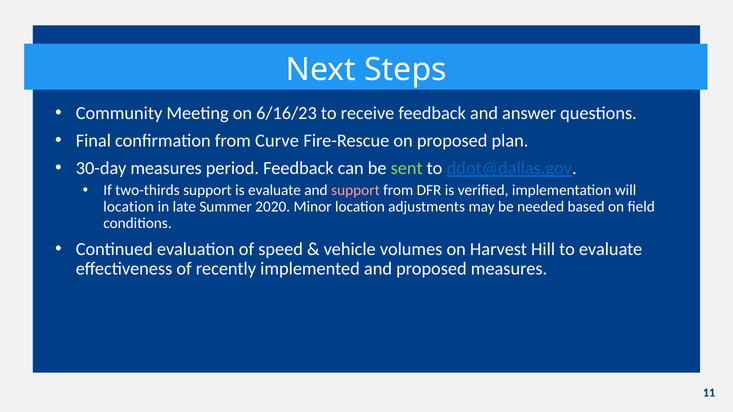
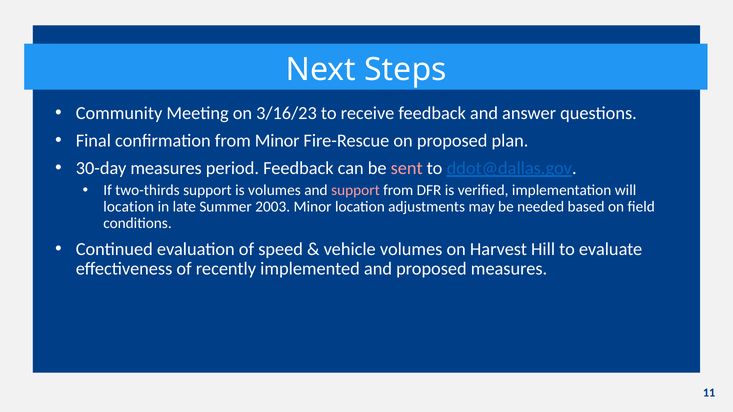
6/16/23: 6/16/23 -> 3/16/23 (287, 113)
from Curve: Curve -> Minor (277, 141)
sent colour: light green -> pink (407, 168)
is evaluate: evaluate -> volumes (274, 190)
2020: 2020 -> 2003 (273, 207)
